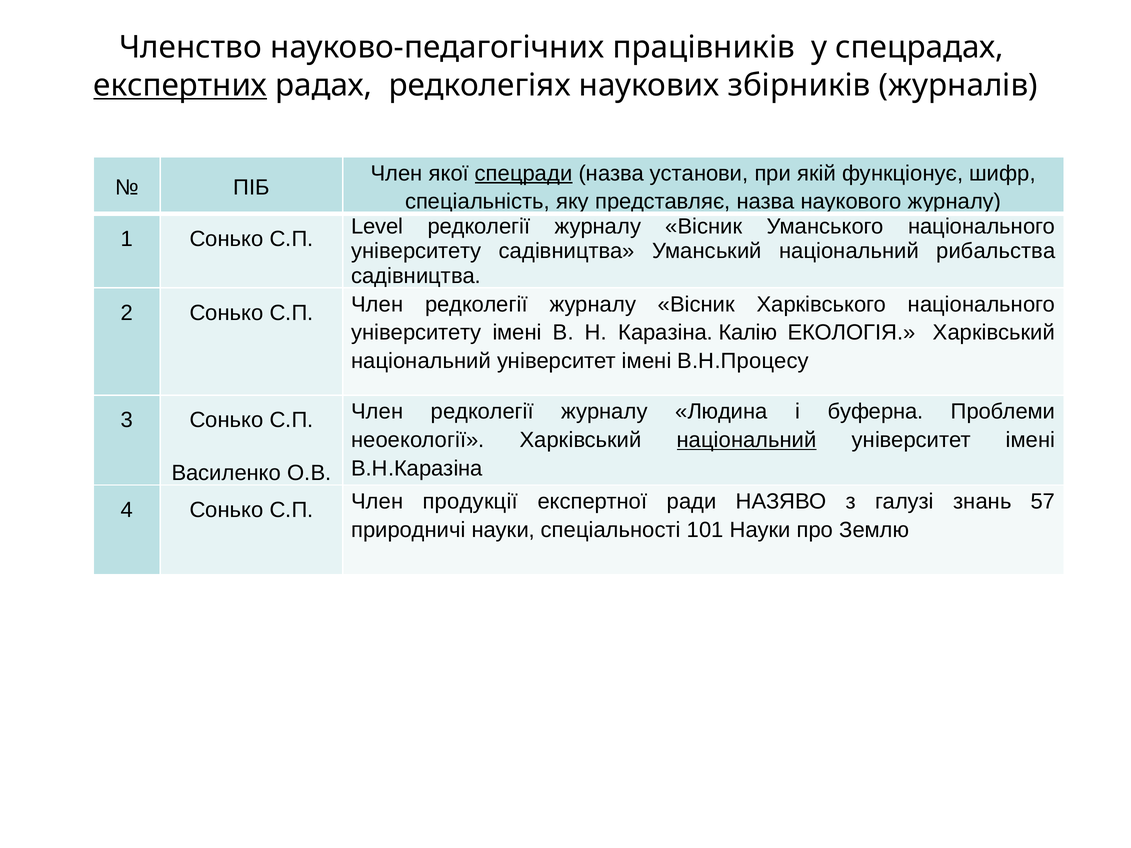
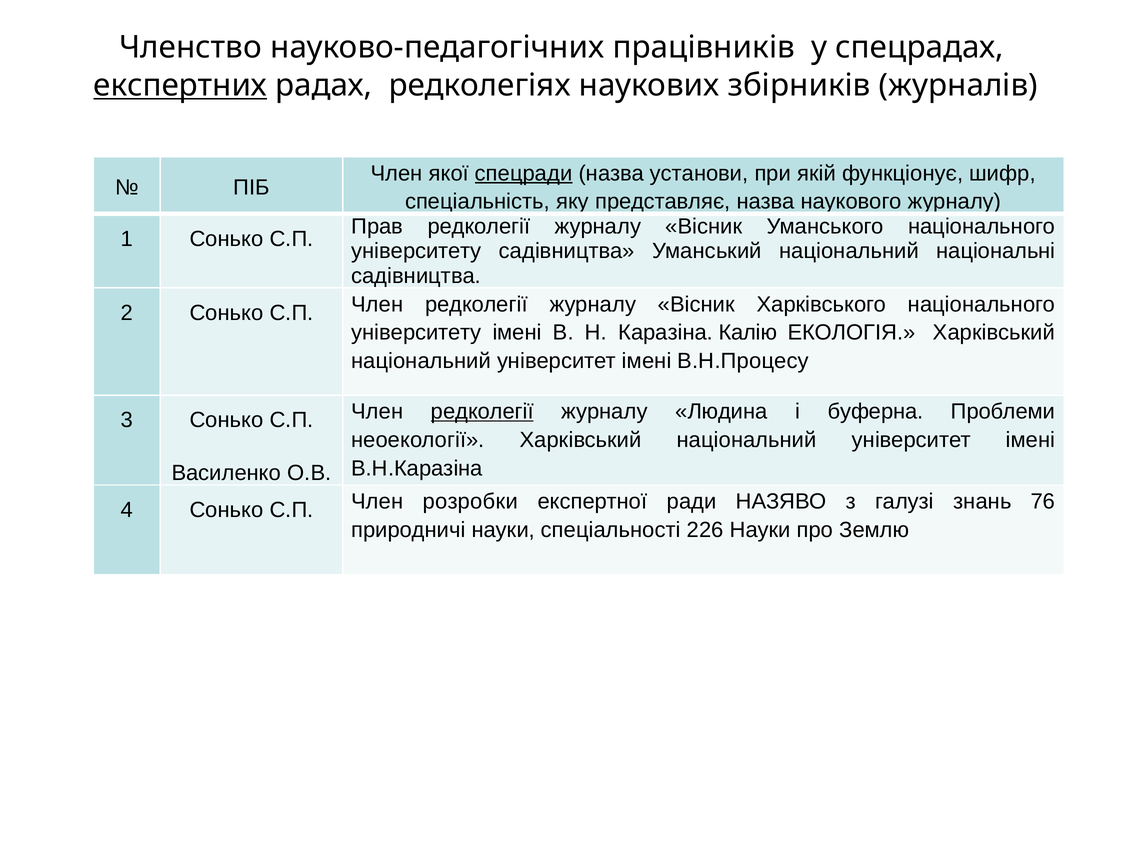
Level: Level -> Прав (377, 227)
рибальства: рибальства -> національні (996, 251)
редколегії underline: none -> present (482, 412)
національний underline: present -> none (747, 440)
продукції: продукції -> розробки (470, 502)
57: 57 -> 76 (1043, 502)
101: 101 -> 226 (705, 530)
